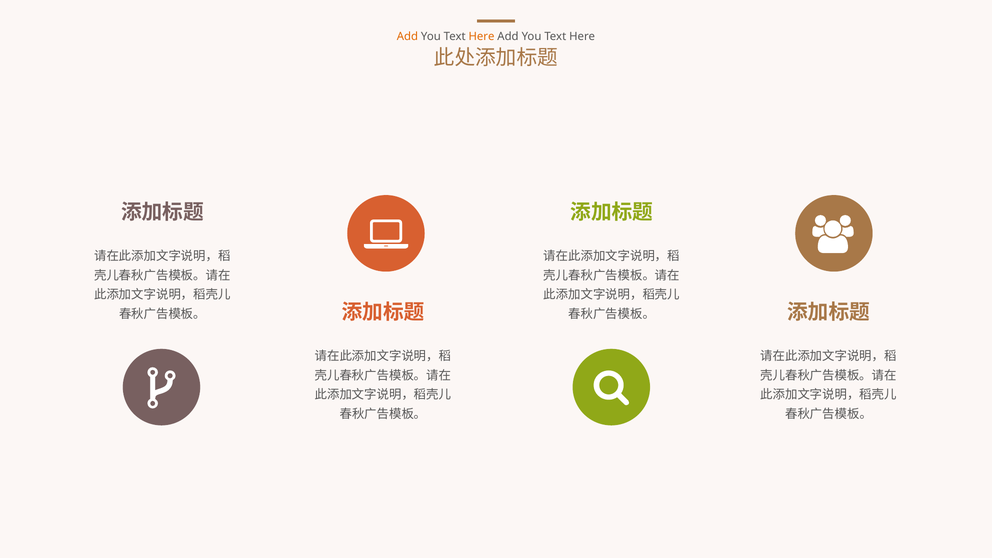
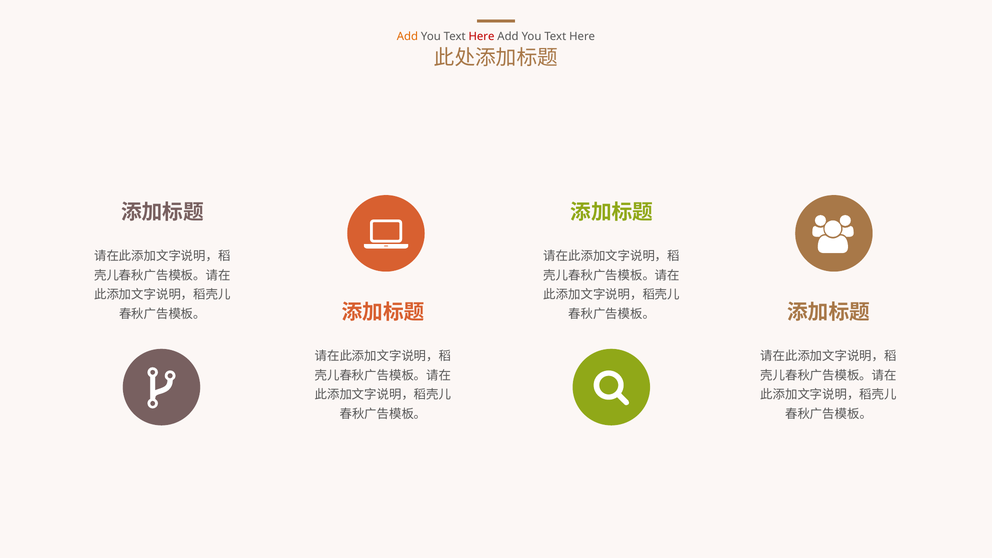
Here colour: orange -> red (482, 36)
